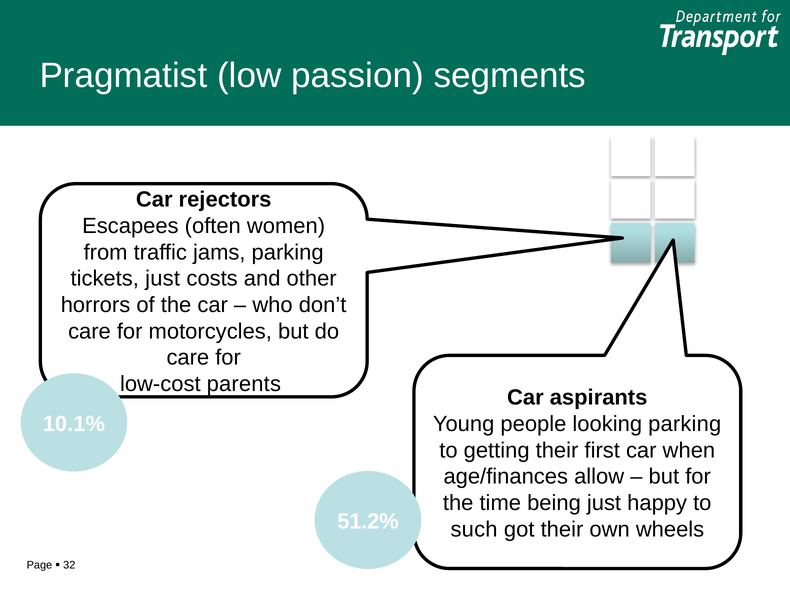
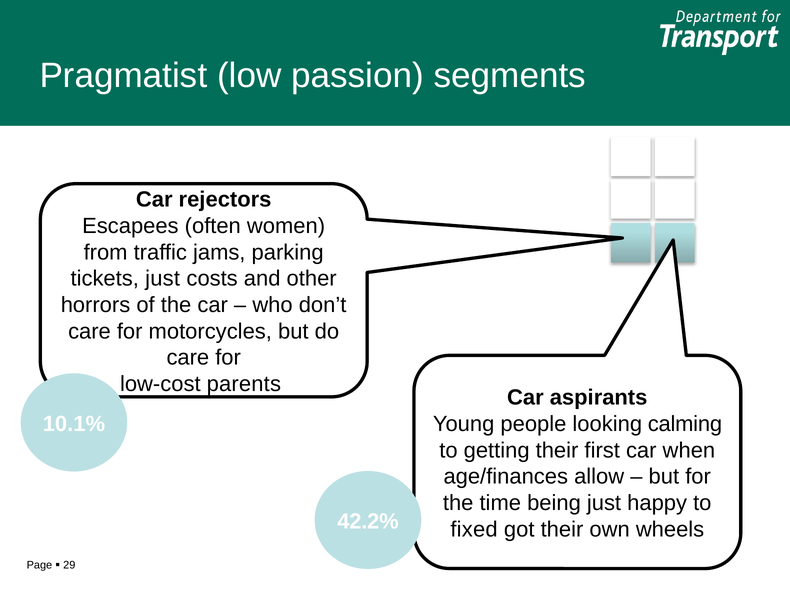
looking parking: parking -> calming (685, 424)
51.2%: 51.2% -> 42.2% (368, 521)
such: such -> fixed (474, 529)
32: 32 -> 29 (69, 565)
